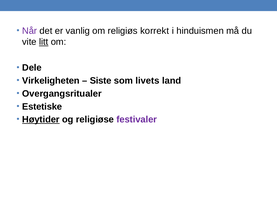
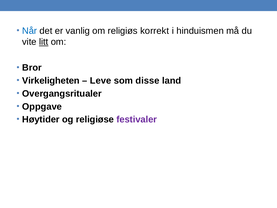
Når colour: purple -> blue (30, 31)
Dele: Dele -> Bror (32, 68)
Siste: Siste -> Leve (101, 81)
livets: livets -> disse (147, 81)
Estetiske: Estetiske -> Oppgave (42, 106)
Høytider underline: present -> none (41, 119)
